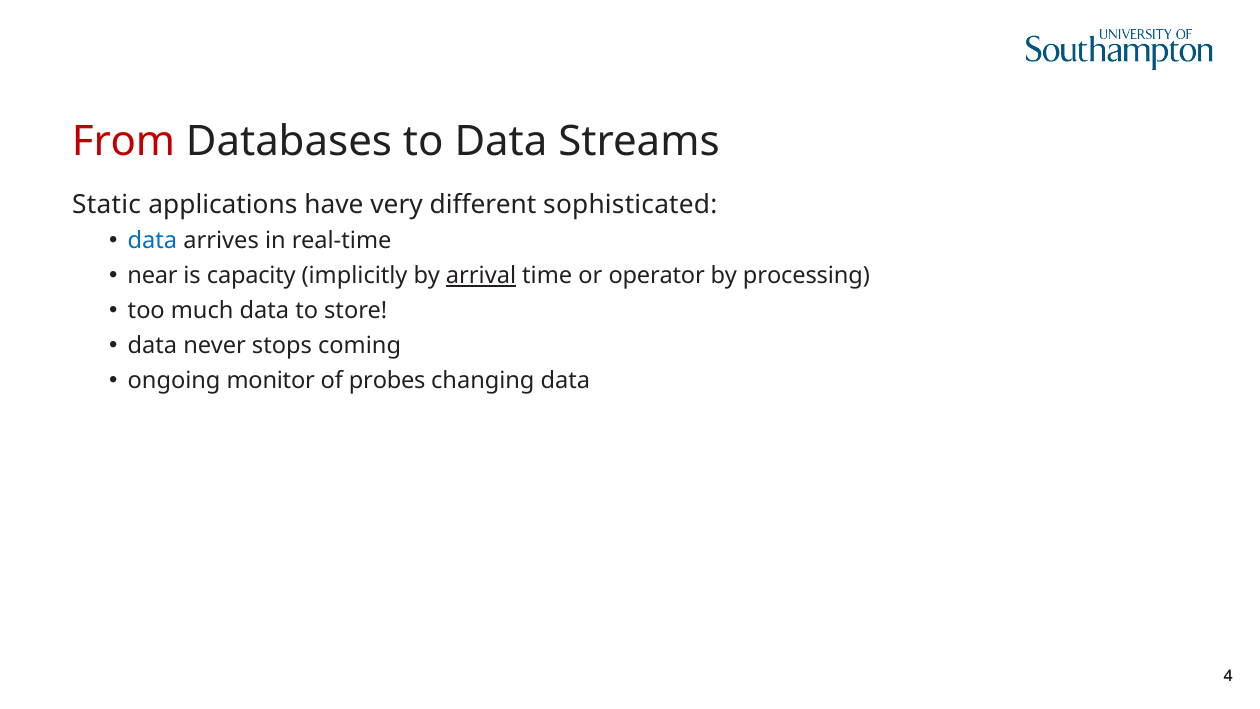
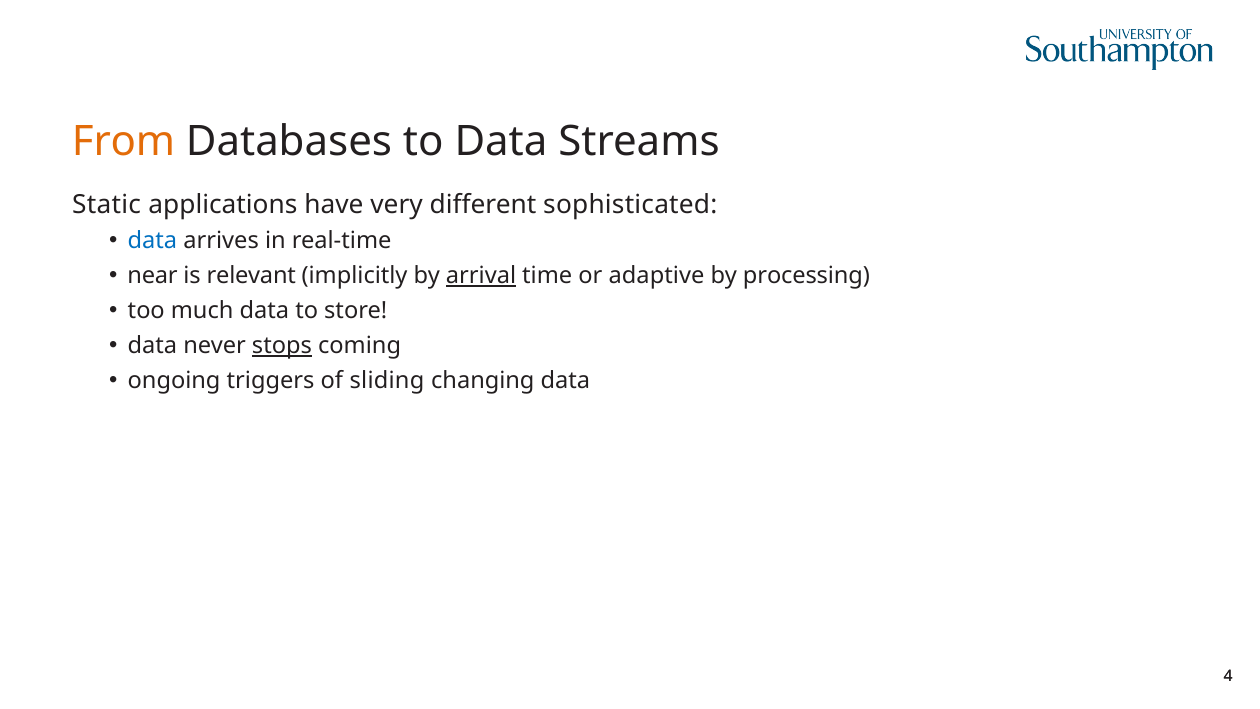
From colour: red -> orange (124, 142)
capacity: capacity -> relevant (251, 276)
operator: operator -> adaptive (657, 276)
stops underline: none -> present (282, 346)
monitor: monitor -> triggers (271, 380)
probes: probes -> sliding (387, 380)
